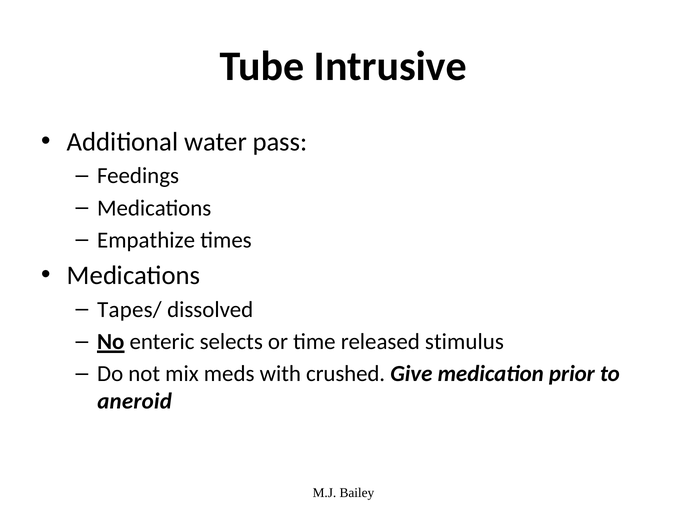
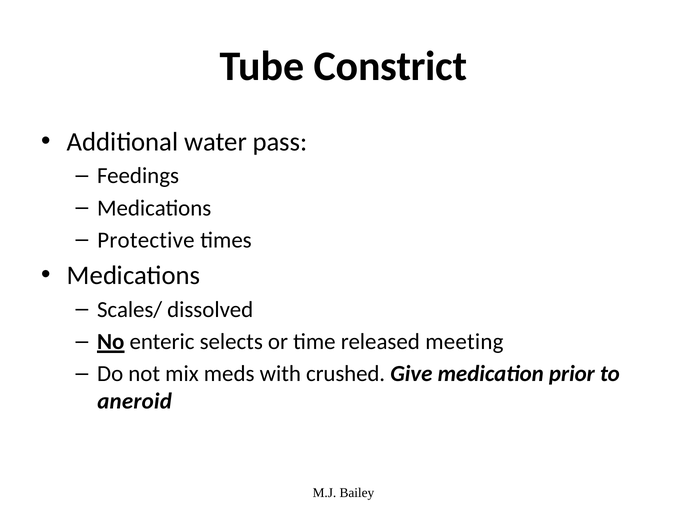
Intrusive: Intrusive -> Constrict (391, 67)
Empathize: Empathize -> Protective (146, 240)
Tapes/: Tapes/ -> Scales/ (130, 309)
stimulus: stimulus -> meeting (464, 341)
